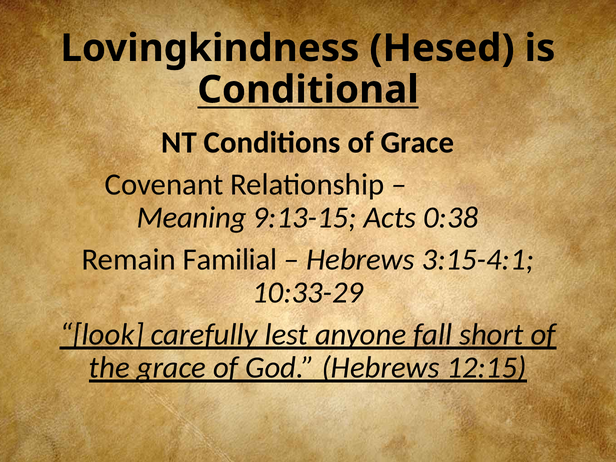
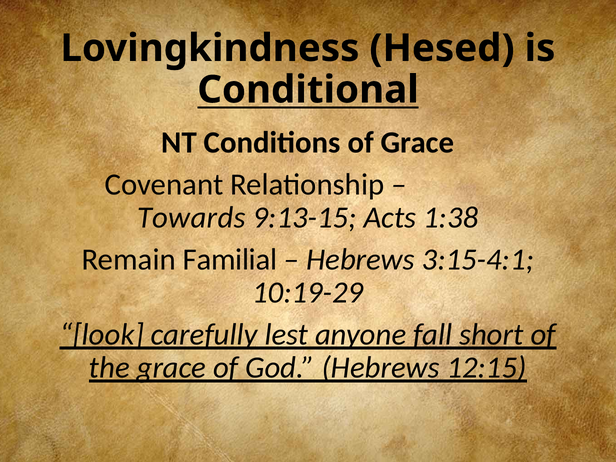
Meaning: Meaning -> Towards (191, 218)
0:38: 0:38 -> 1:38 (451, 218)
10:33-29: 10:33-29 -> 10:19-29 (308, 293)
